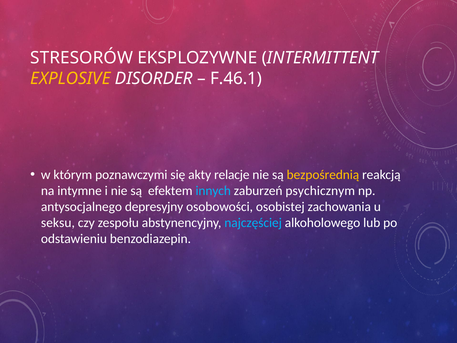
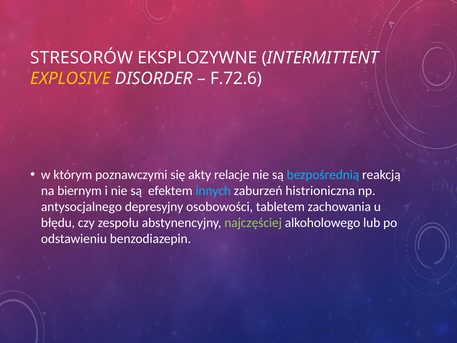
F.46.1: F.46.1 -> F.72.6 (236, 78)
bezpośrednią colour: yellow -> light blue (323, 175)
intymne: intymne -> biernym (80, 191)
psychicznym: psychicznym -> histrioniczna (320, 191)
osobistej: osobistej -> tabletem (280, 207)
seksu: seksu -> błędu (58, 223)
najczęściej colour: light blue -> light green (253, 223)
